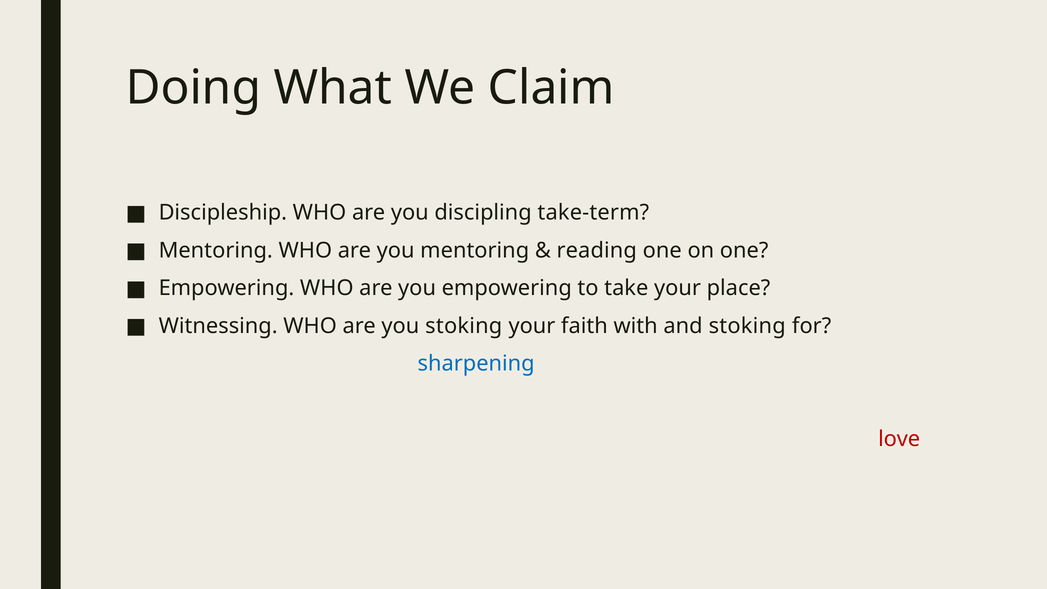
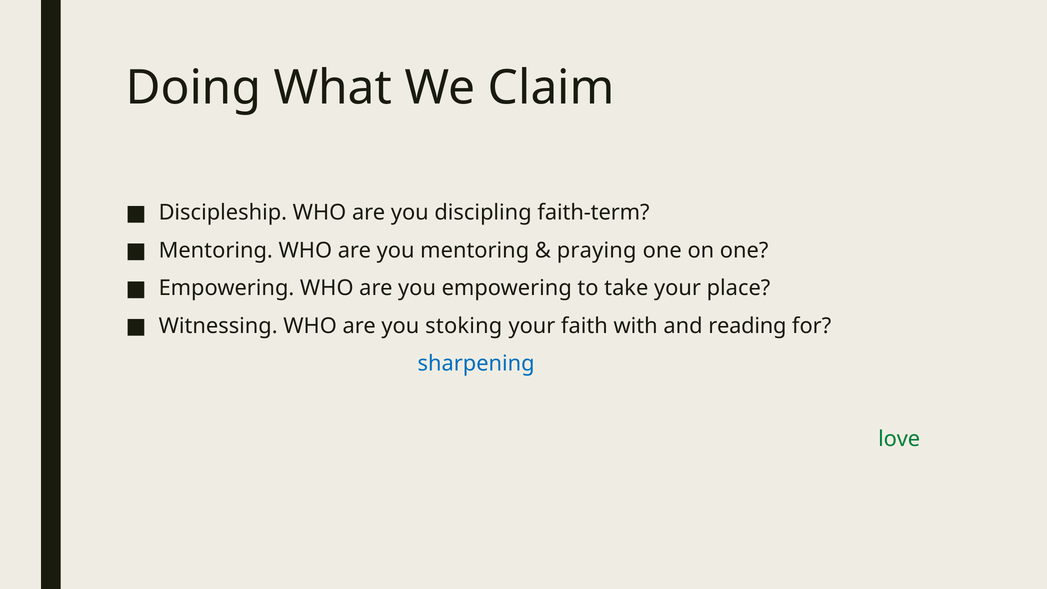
take-term: take-term -> faith-term (593, 213)
reading: reading -> praying (597, 250)
with and stoking: stoking -> reading (747, 326)
love colour: red -> green (899, 439)
